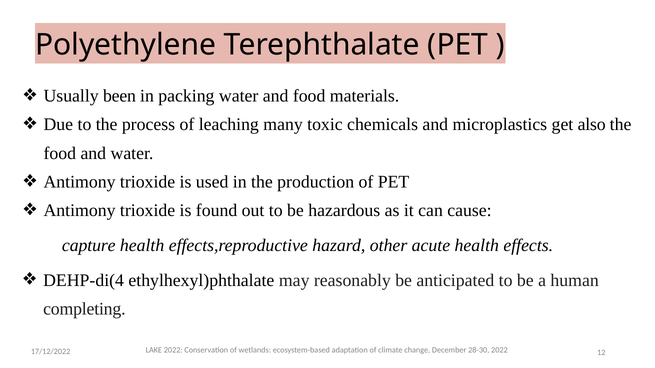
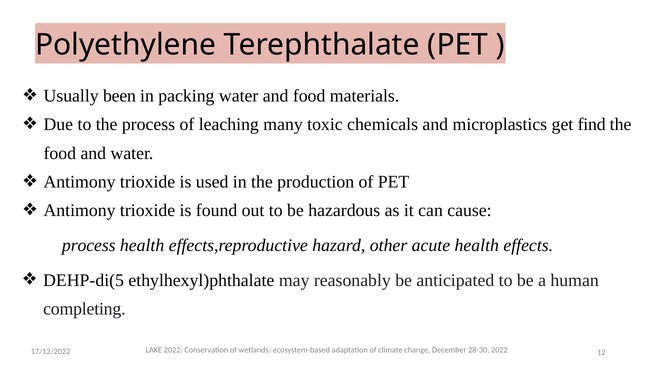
also: also -> find (592, 125)
capture: capture -> process (89, 246)
DEHP-di(4: DEHP-di(4 -> DEHP-di(5 (84, 281)
